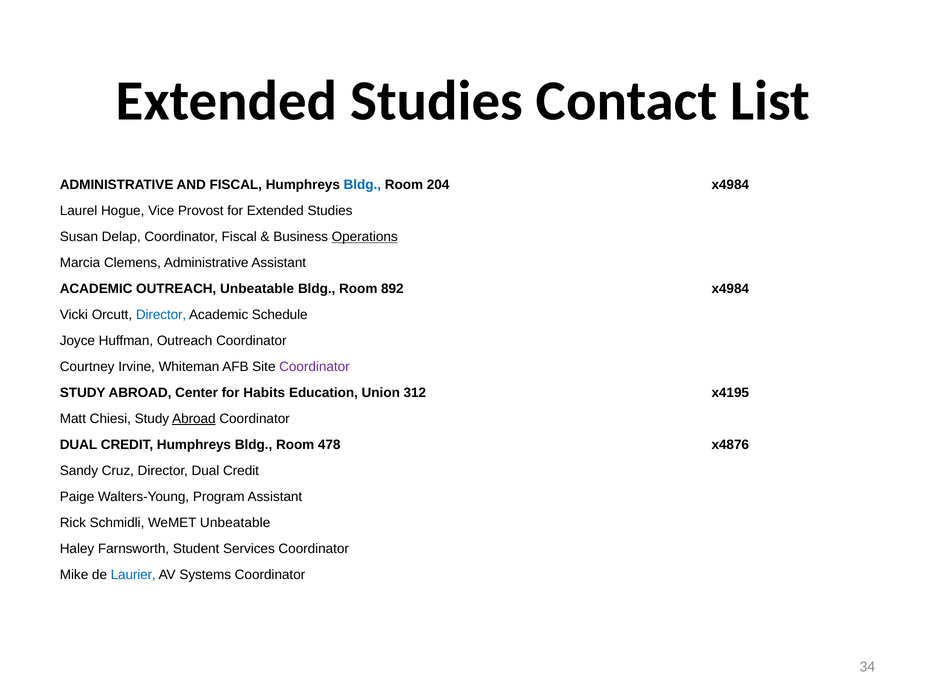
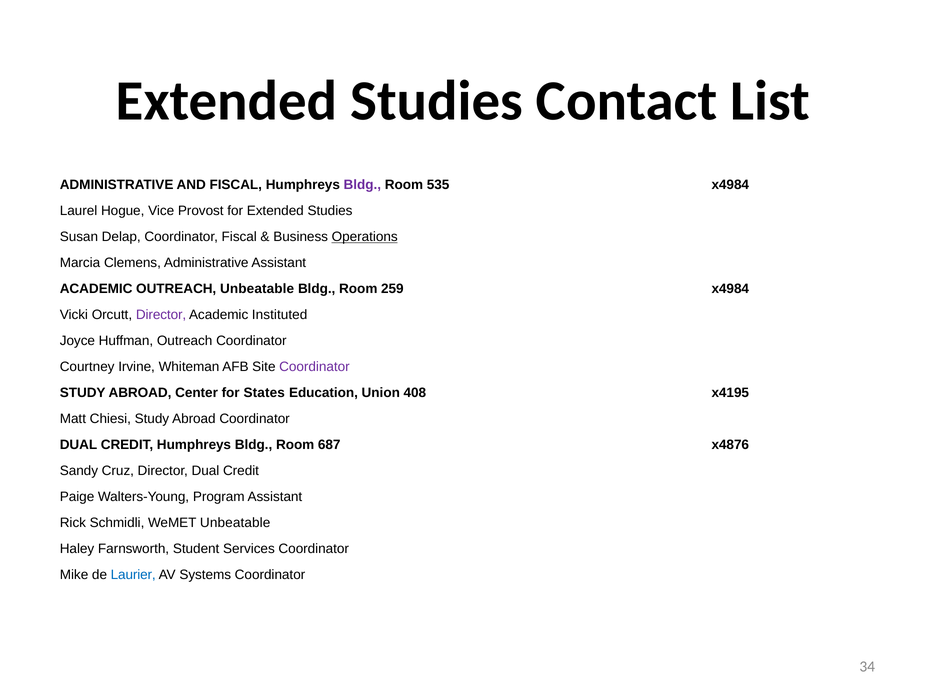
Bldg colour: blue -> purple (362, 185)
204: 204 -> 535 (438, 185)
892: 892 -> 259 (392, 289)
Director colour: blue -> purple (161, 315)
Schedule: Schedule -> Instituted (280, 315)
Habits: Habits -> States (264, 393)
312: 312 -> 408 (415, 393)
Abroad underline: present -> none (194, 419)
478: 478 -> 687 (329, 445)
